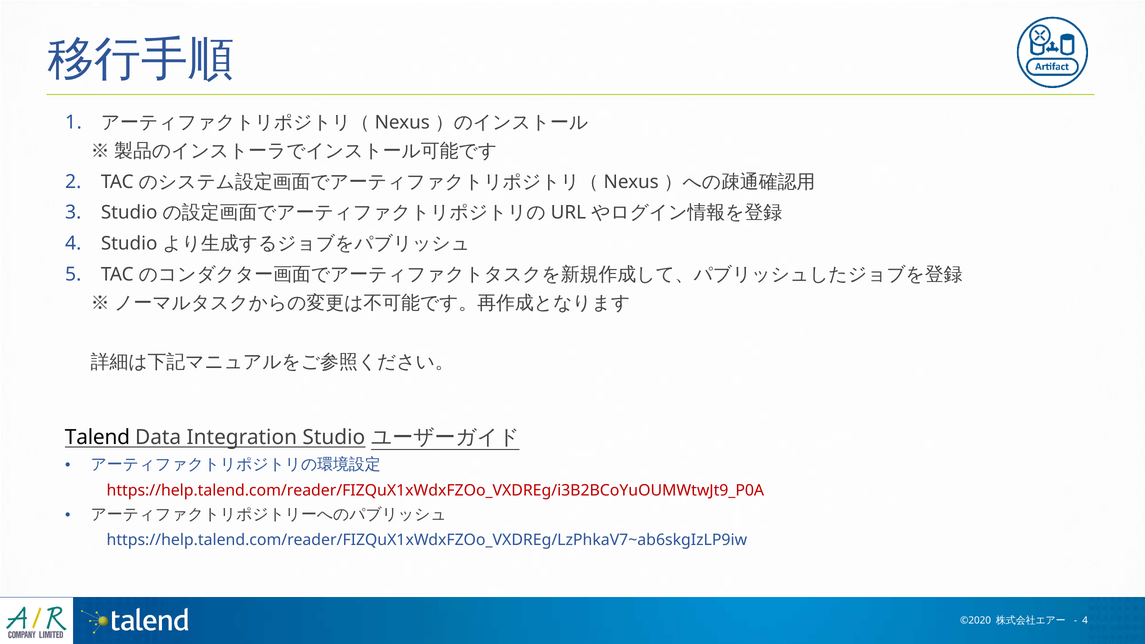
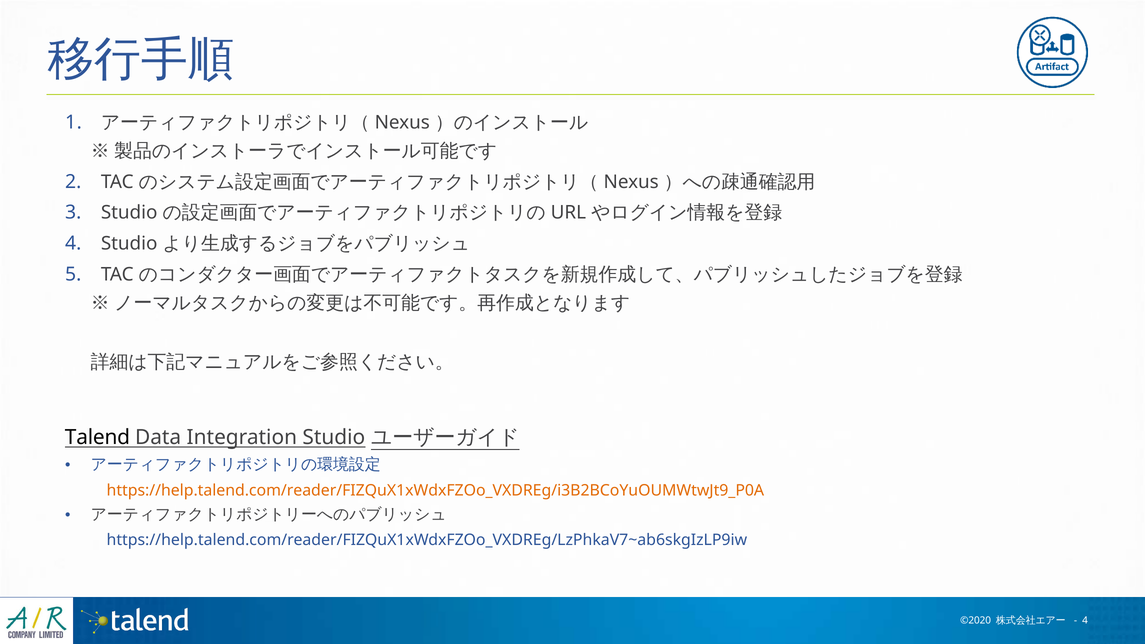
https://help.talend.com/reader/FIZQuX1xWdxFZOo_VXDREg/i3B2BCoYuOUMWtwJt9_P0A colour: red -> orange (435, 490)
